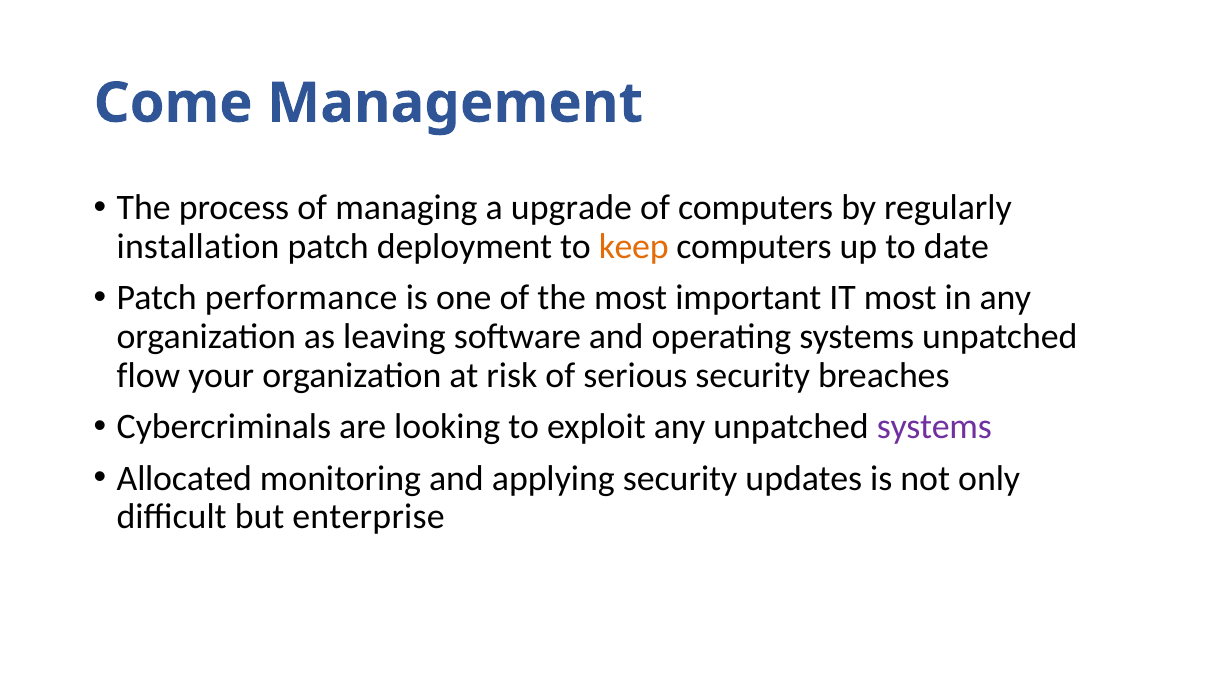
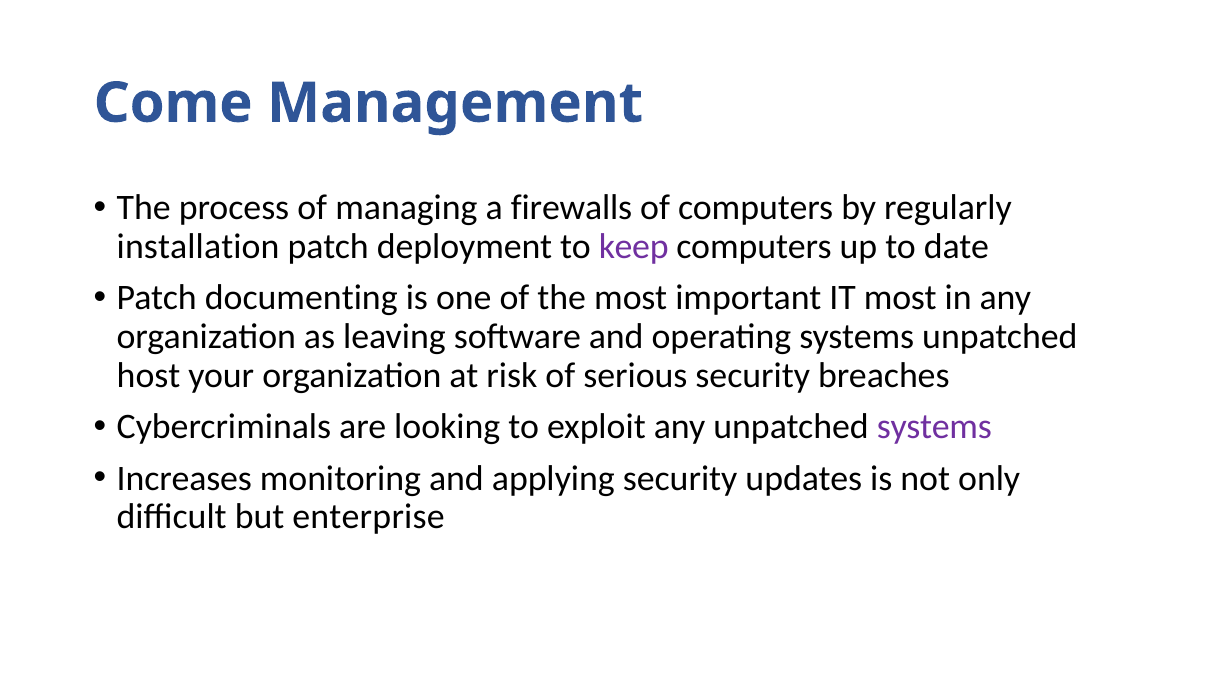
upgrade: upgrade -> firewalls (572, 208)
keep colour: orange -> purple (634, 247)
performance: performance -> documenting (301, 298)
flow: flow -> host (149, 375)
Allocated: Allocated -> Increases (184, 479)
